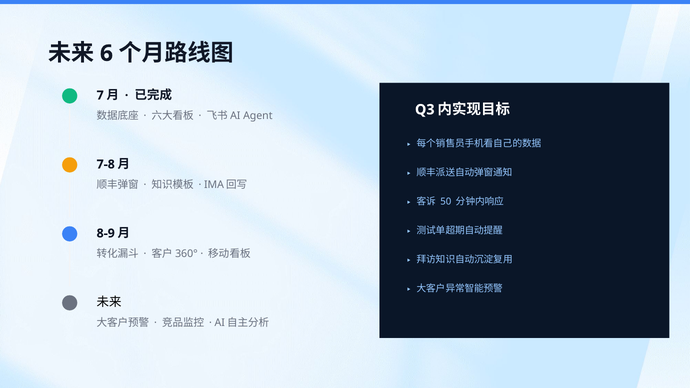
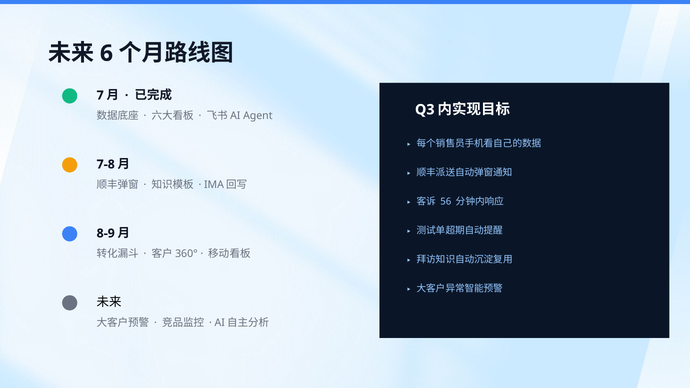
50: 50 -> 56 (446, 202)
